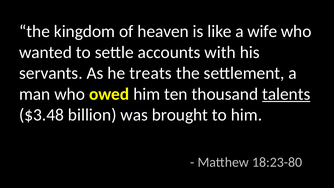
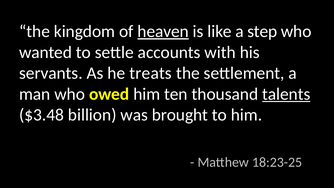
heaven underline: none -> present (163, 31)
wife: wife -> step (262, 31)
18:23-80: 18:23-80 -> 18:23-25 (277, 162)
